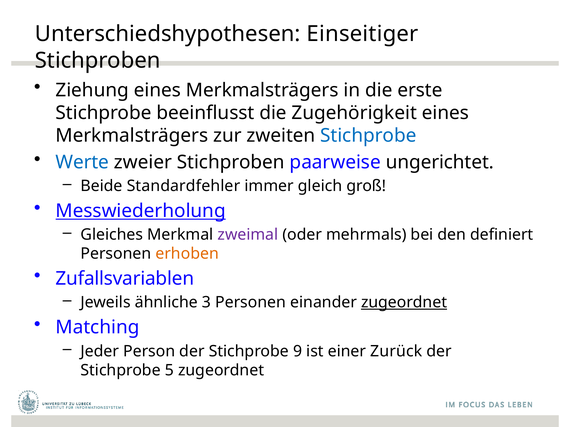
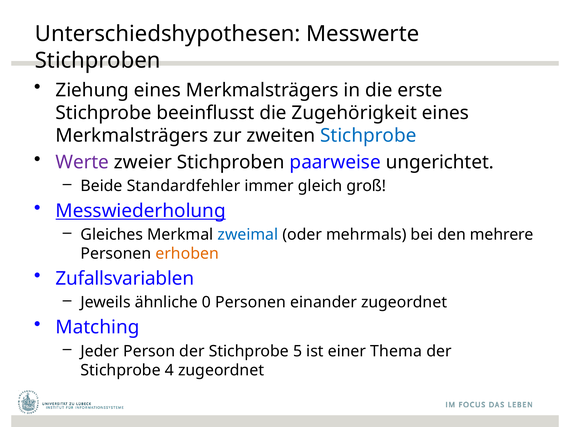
Einseitiger: Einseitiger -> Messwerte (363, 34)
Werte colour: blue -> purple (82, 162)
zweimal colour: purple -> blue (248, 235)
definiert: definiert -> mehrere (502, 235)
3: 3 -> 0 (206, 303)
zugeordnet underline: present -> none (404, 303)
9: 9 -> 5 (298, 352)
Zurück: Zurück -> Thema (396, 352)
5: 5 -> 4 (169, 371)
